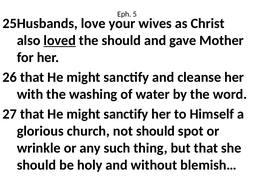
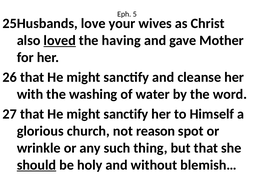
the should: should -> having (121, 40)
not should: should -> reason (156, 131)
should underline: none -> present (36, 165)
